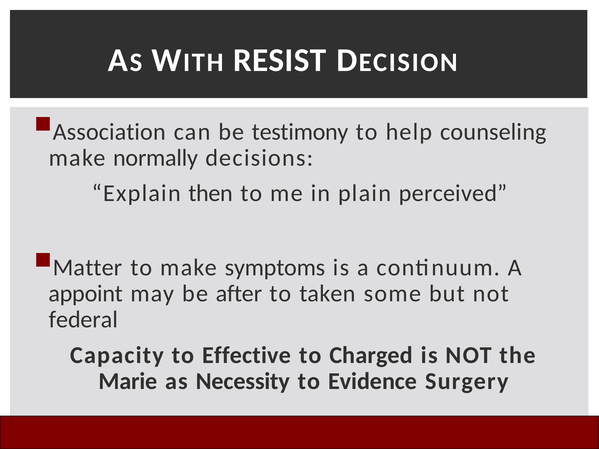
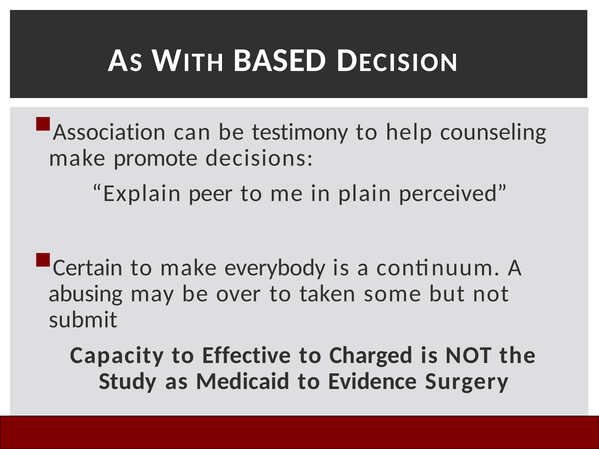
RESIST: RESIST -> BASED (280, 60)
normally: normally -> promote (156, 158)
then: then -> peer (211, 193)
Matter: Matter -> Certain (88, 268)
symptoms: symptoms -> everybody (275, 268)
appoint: appoint -> abusing (86, 294)
after: after -> over (239, 294)
federal: federal -> submit (83, 320)
Marie: Marie -> Study (128, 381)
Necessity: Necessity -> Medicaid (243, 381)
